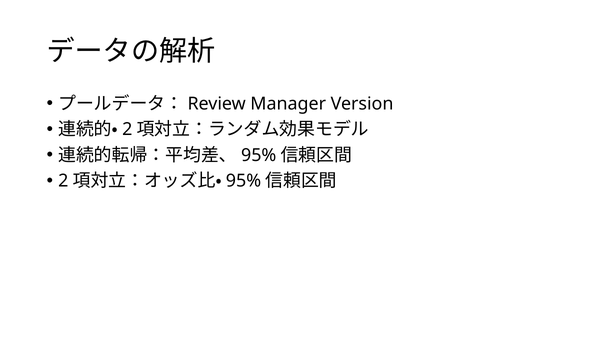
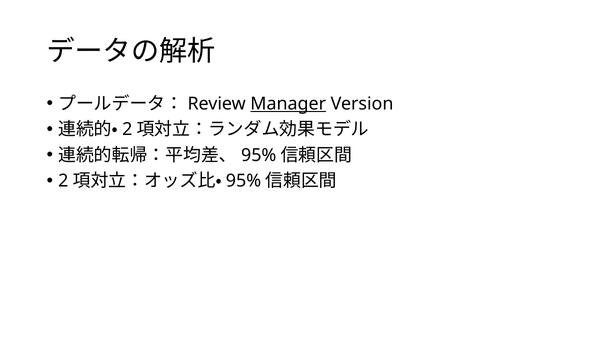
Manager underline: none -> present (288, 104)
